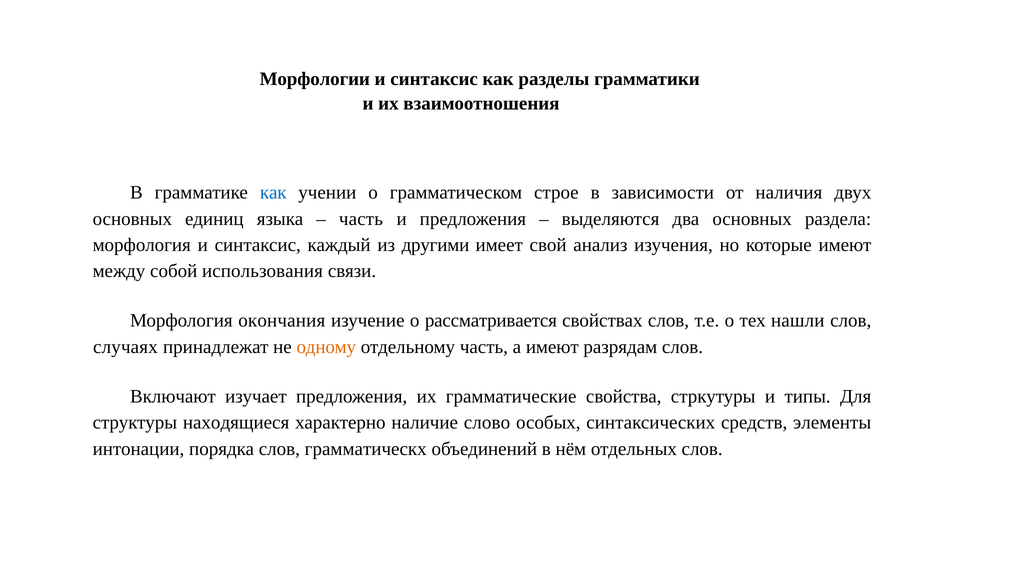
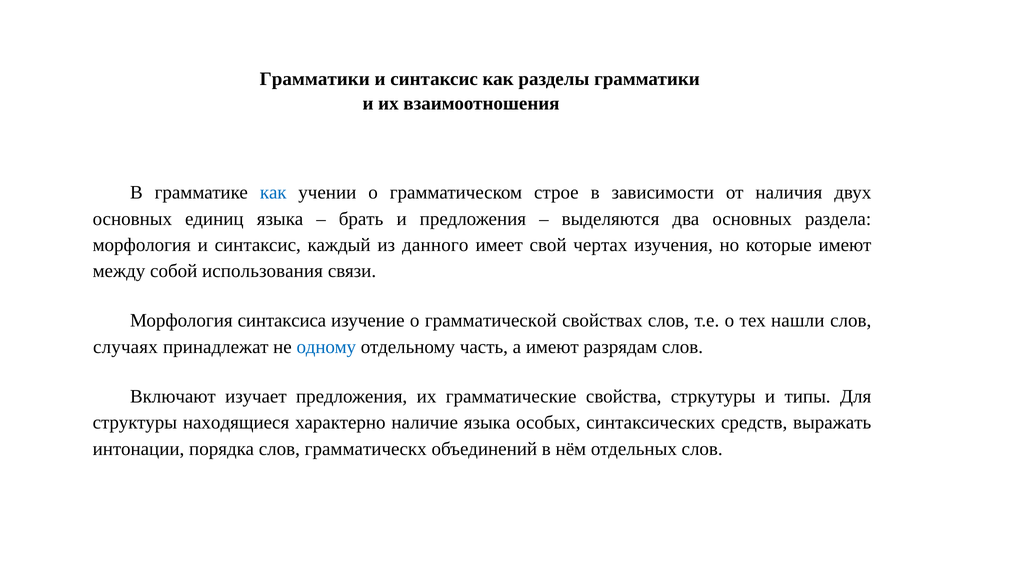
Морфологии: Морфологии -> Грамматики (315, 79)
часть: часть -> брать (361, 219)
другими: другими -> данного (435, 245)
анализ: анализ -> чертах (600, 245)
окончания: окончания -> синтаксиса (282, 321)
рассматривается: рассматривается -> грамматической (491, 321)
одному colour: orange -> blue (326, 347)
наличие слово: слово -> языка (487, 423)
элементы: элементы -> выражать (832, 423)
